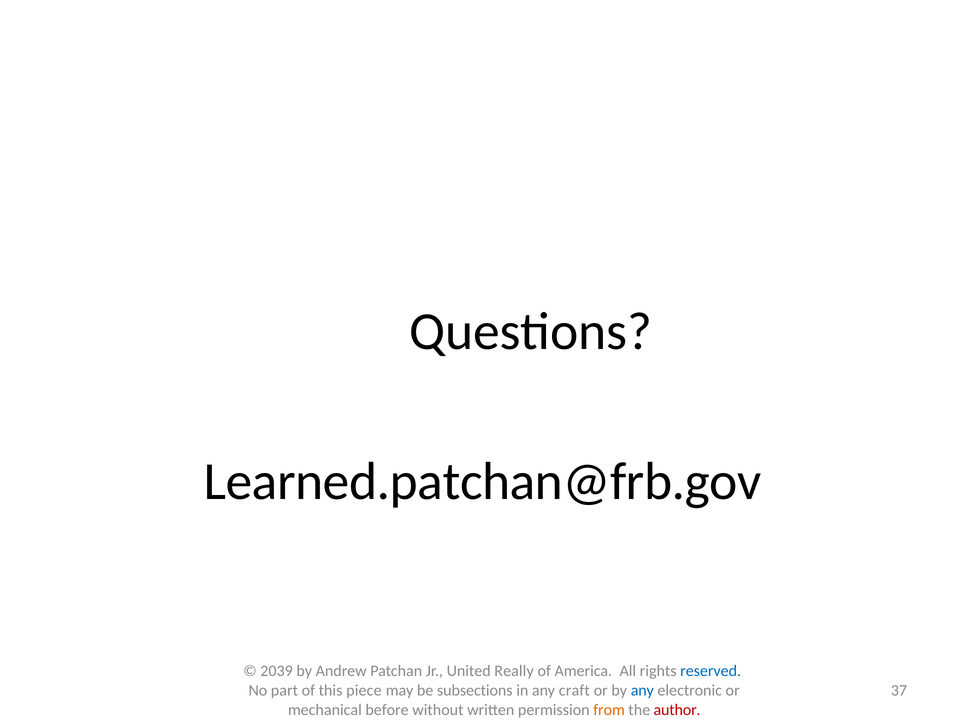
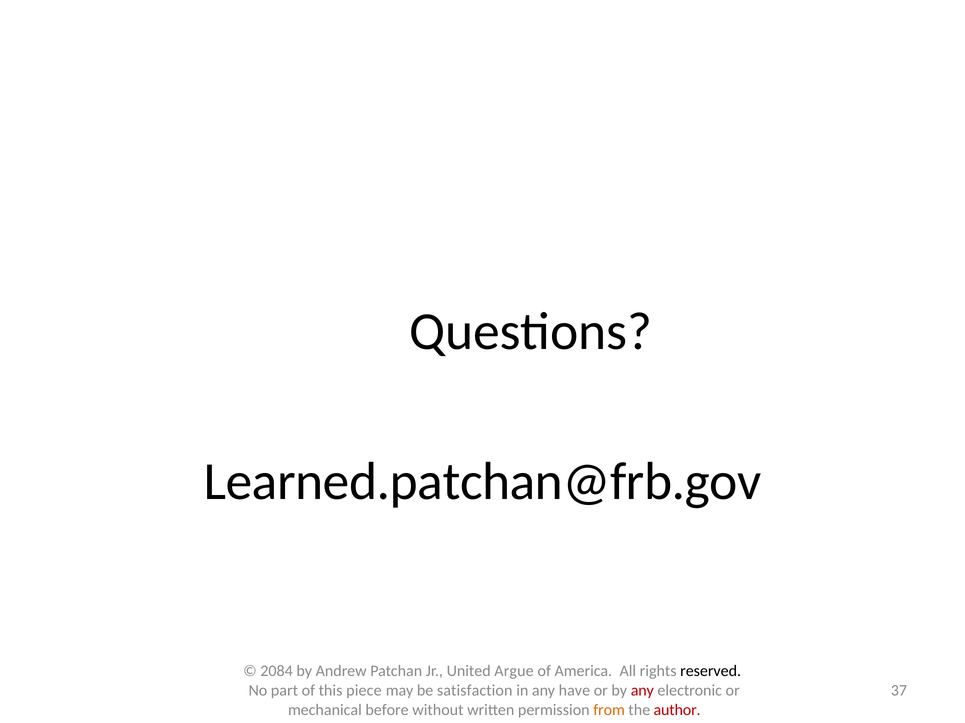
2039: 2039 -> 2084 (277, 672)
Really: Really -> Argue (514, 672)
reserved colour: blue -> black (711, 672)
subsections: subsections -> satisfaction (475, 691)
craft: craft -> have (574, 691)
any colour: blue -> red (642, 691)
